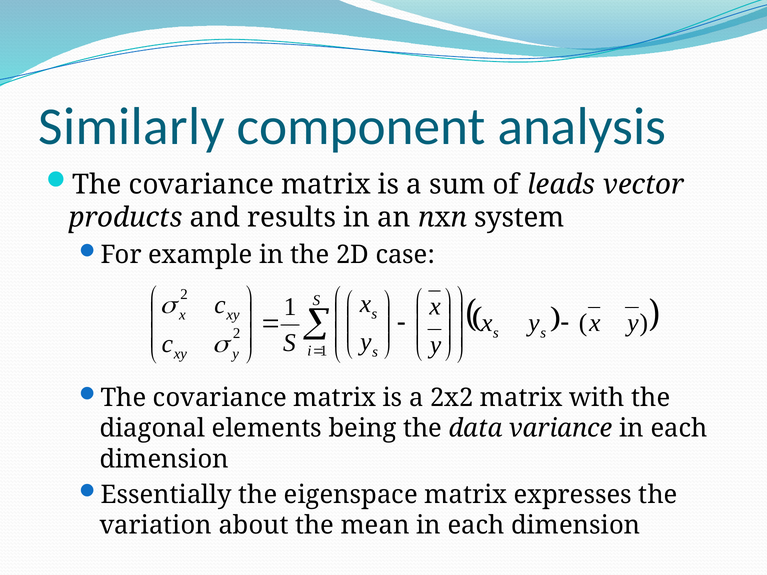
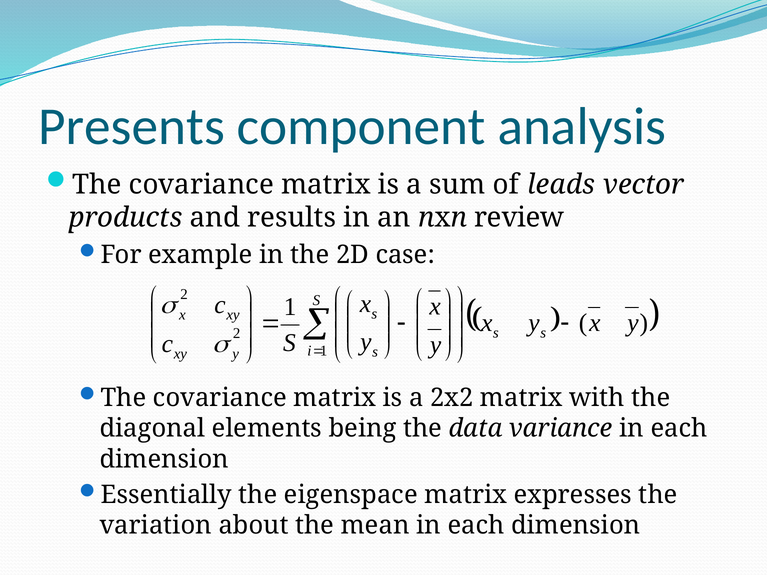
Similarly: Similarly -> Presents (132, 127)
system: system -> review (519, 218)
